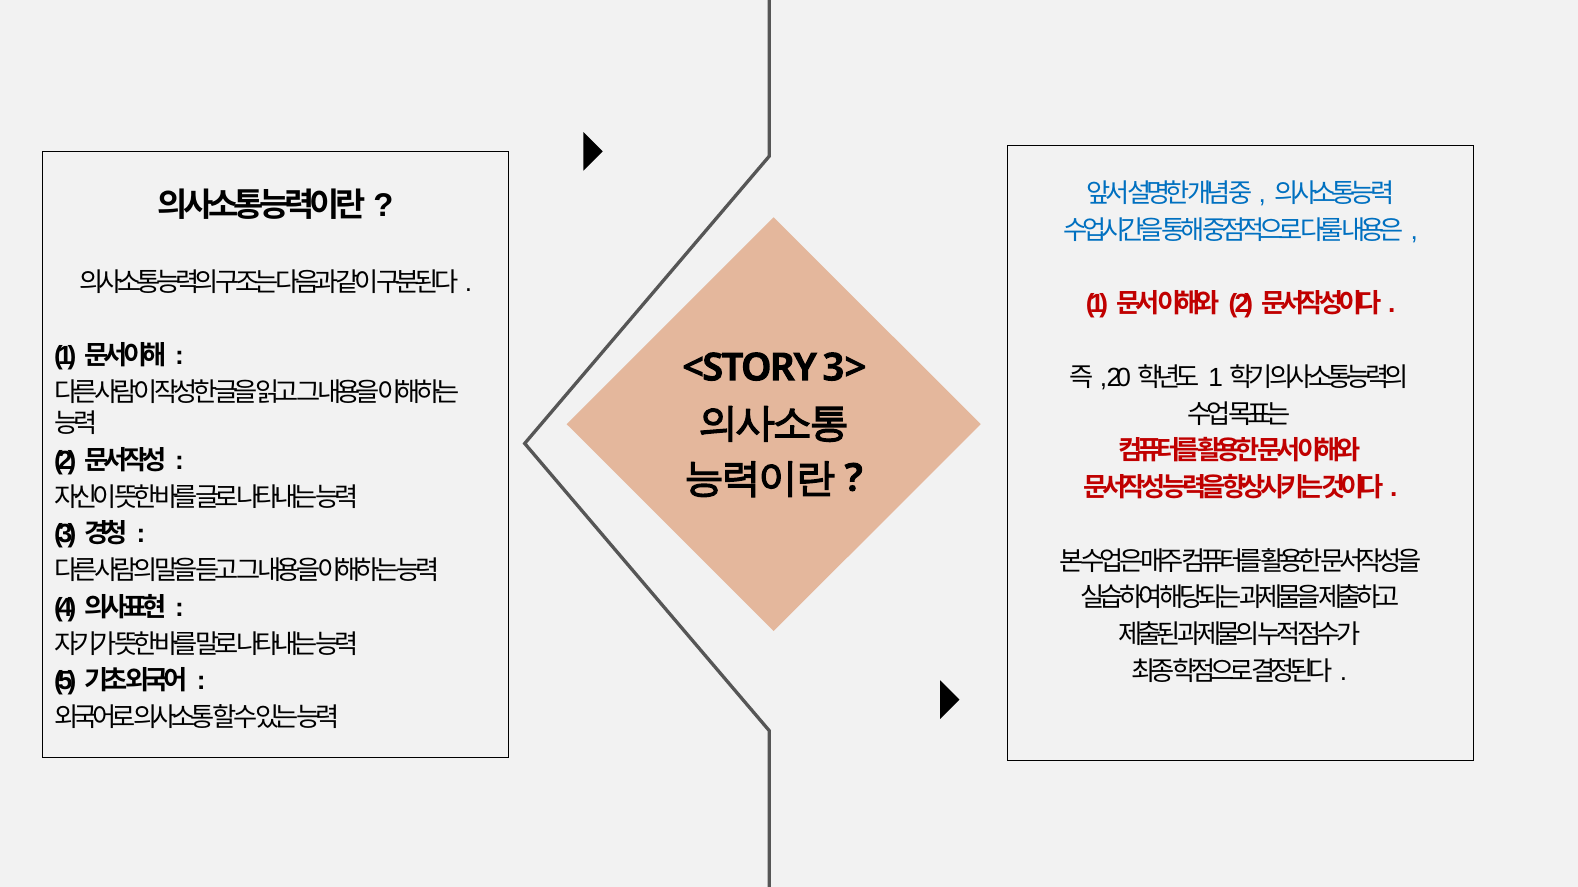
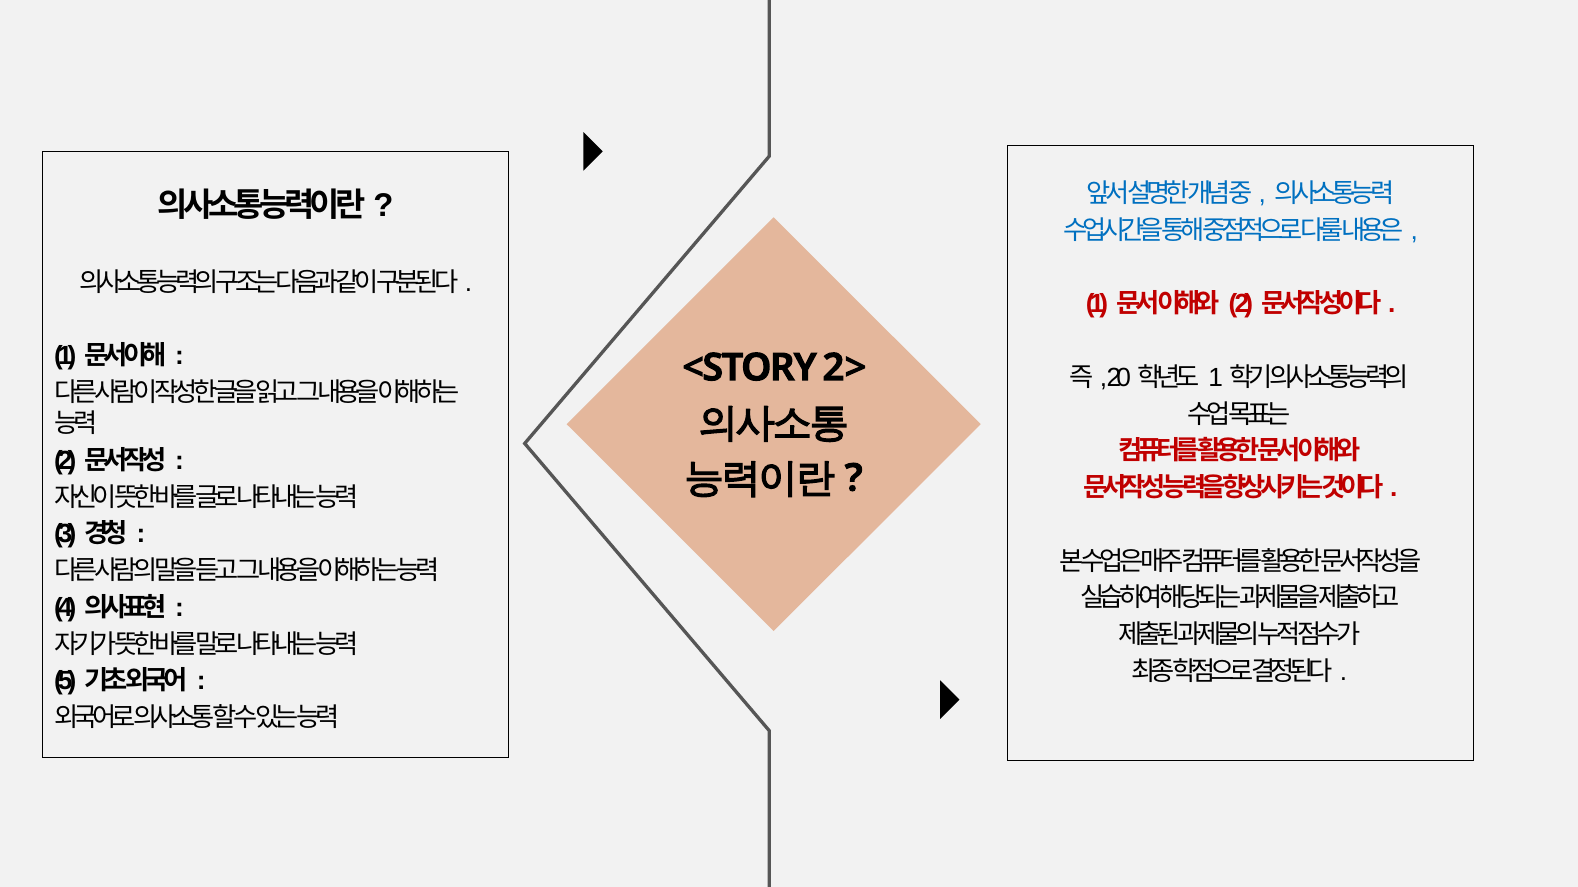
3>: 3> -> 2> (844, 368)
